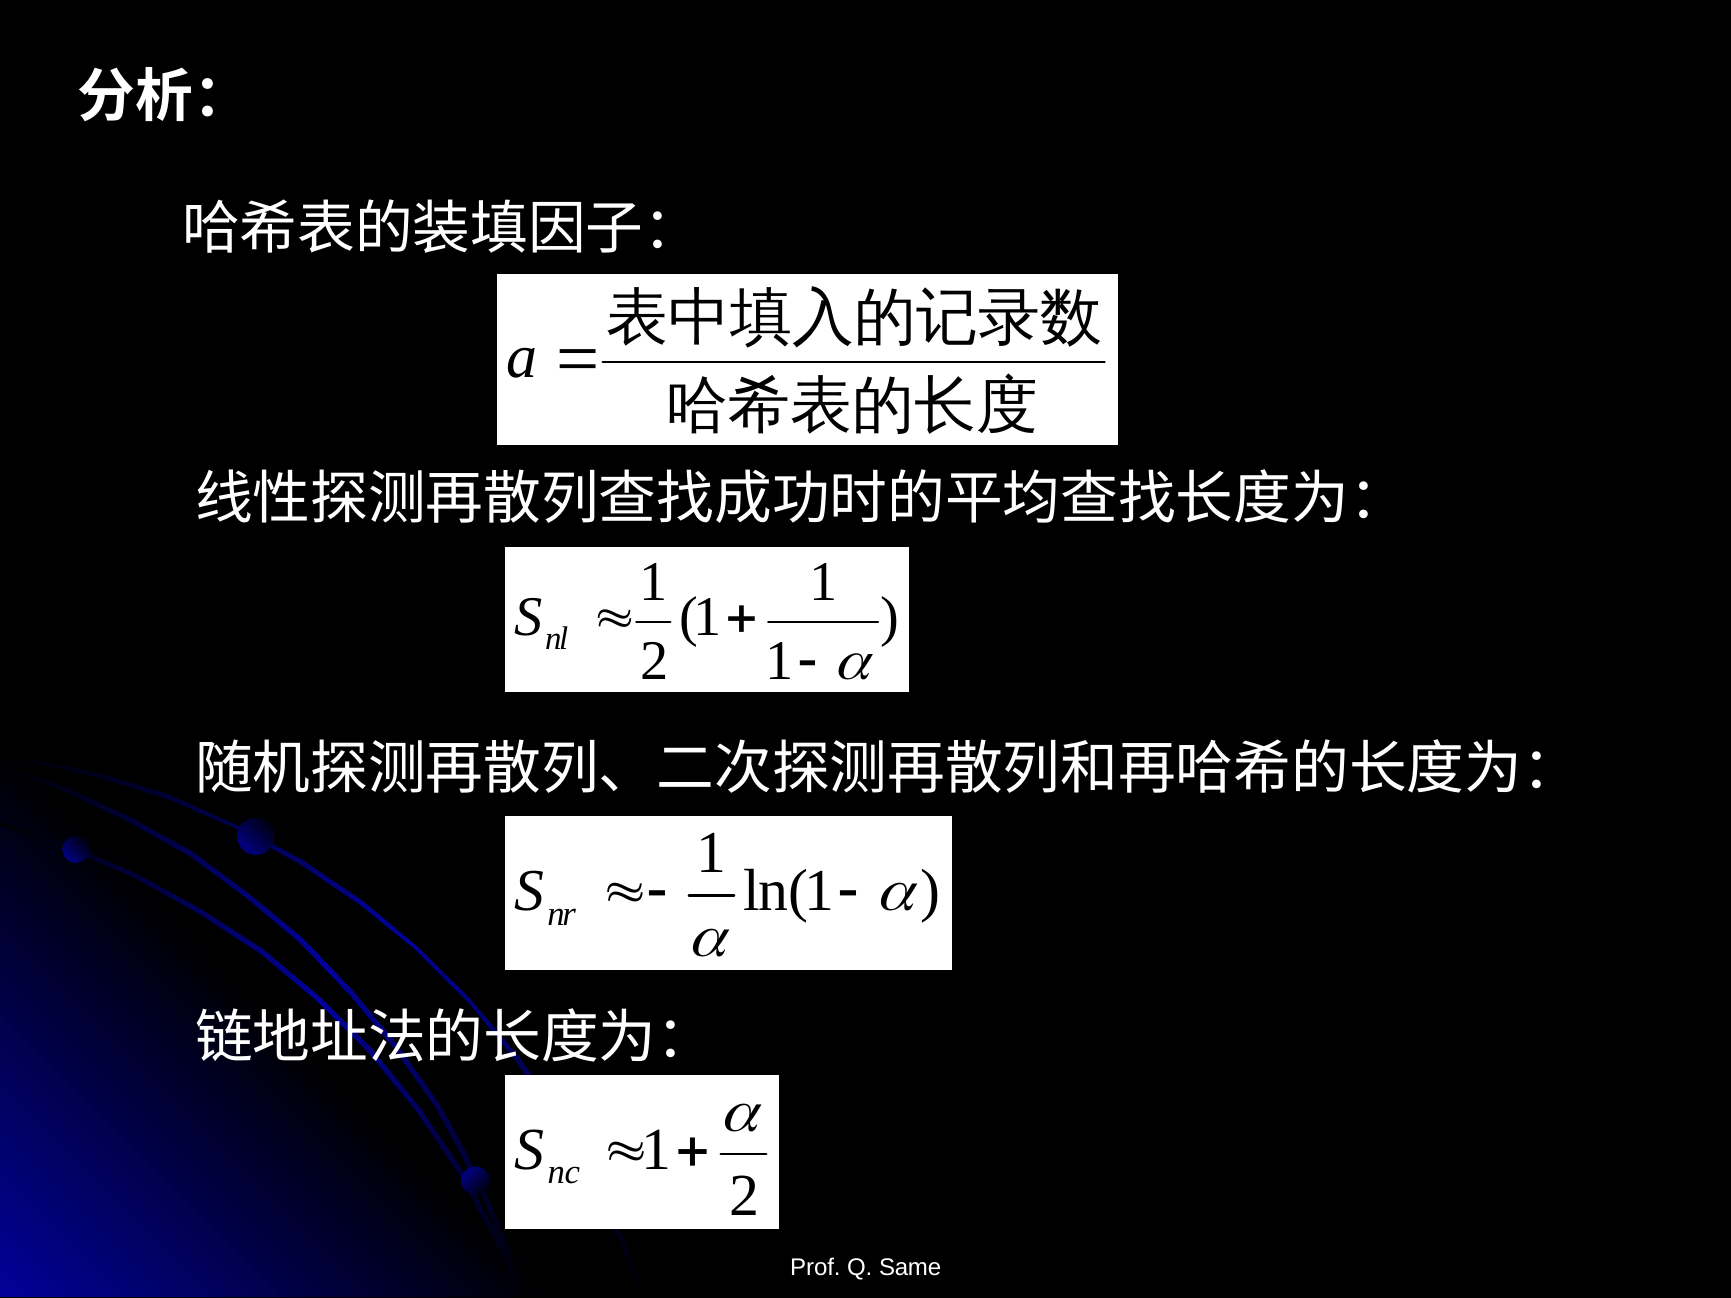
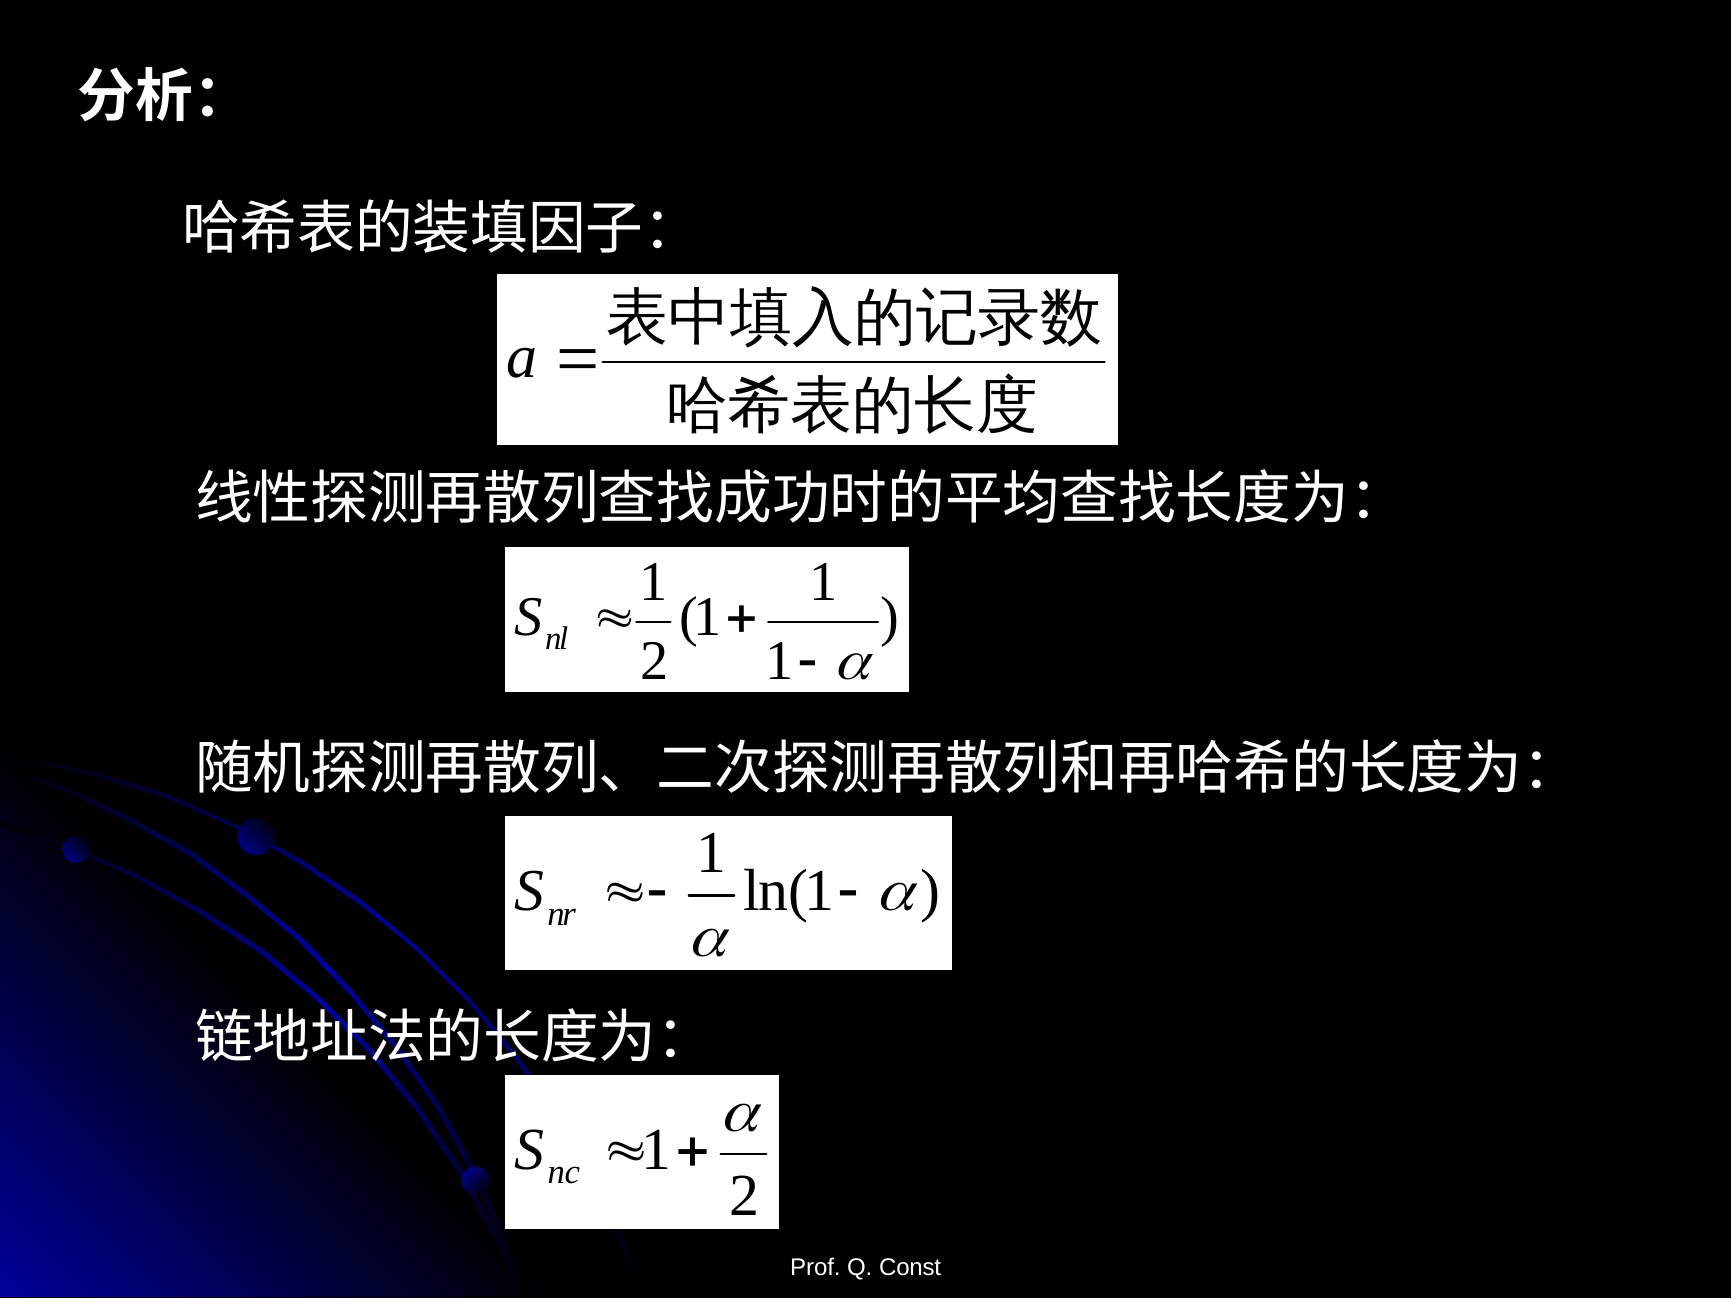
Same: Same -> Const (910, 1268)
